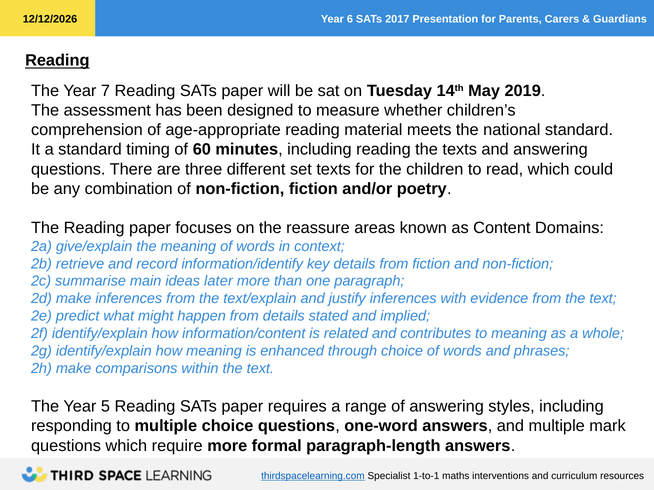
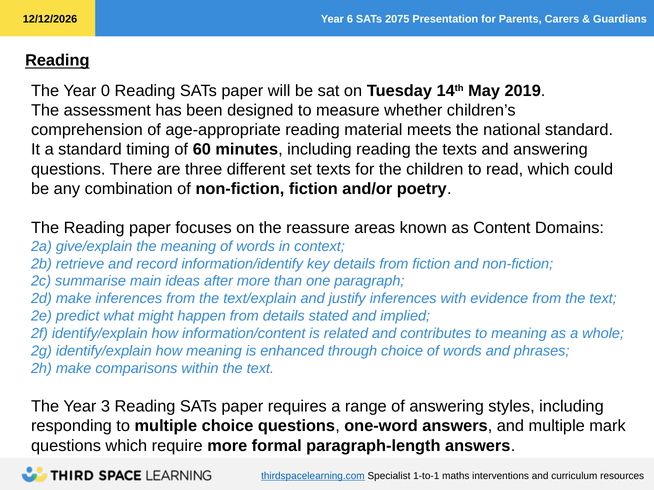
2017: 2017 -> 2075 (397, 19)
7: 7 -> 0 (106, 91)
later: later -> after (219, 281)
5: 5 -> 3 (106, 407)
